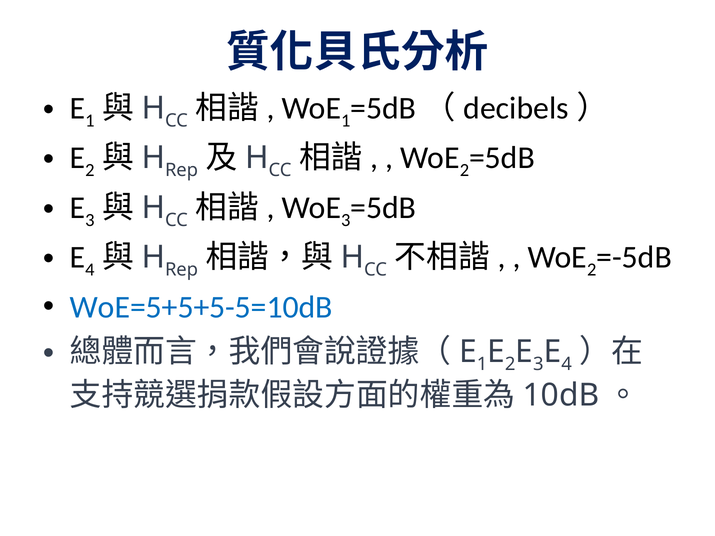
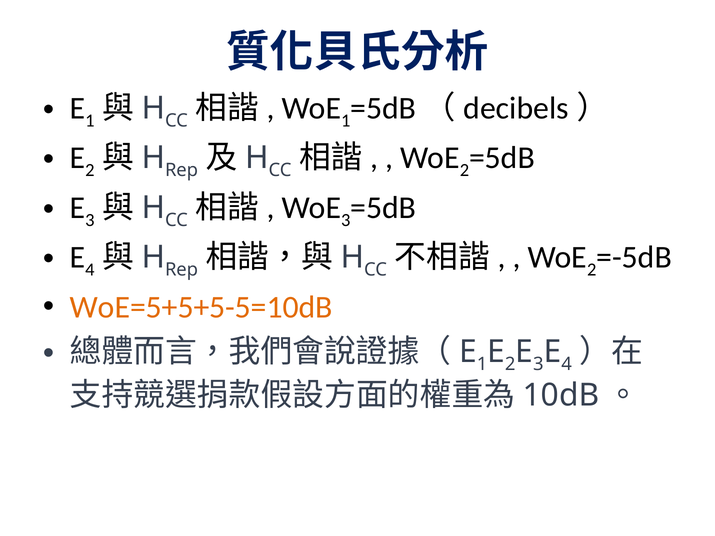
WoE=5+5+5-5=10dB colour: blue -> orange (201, 307)
